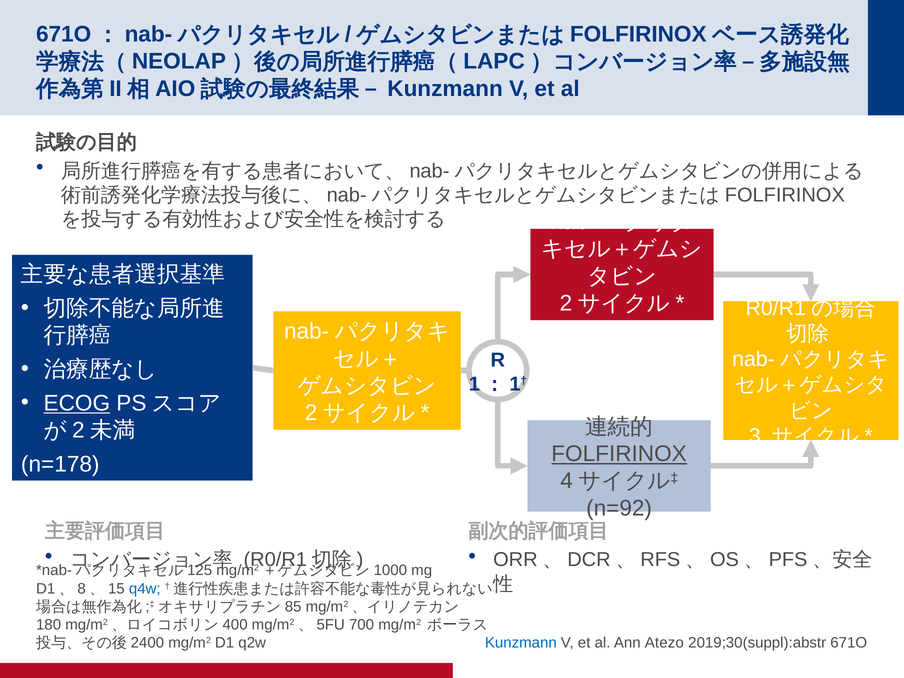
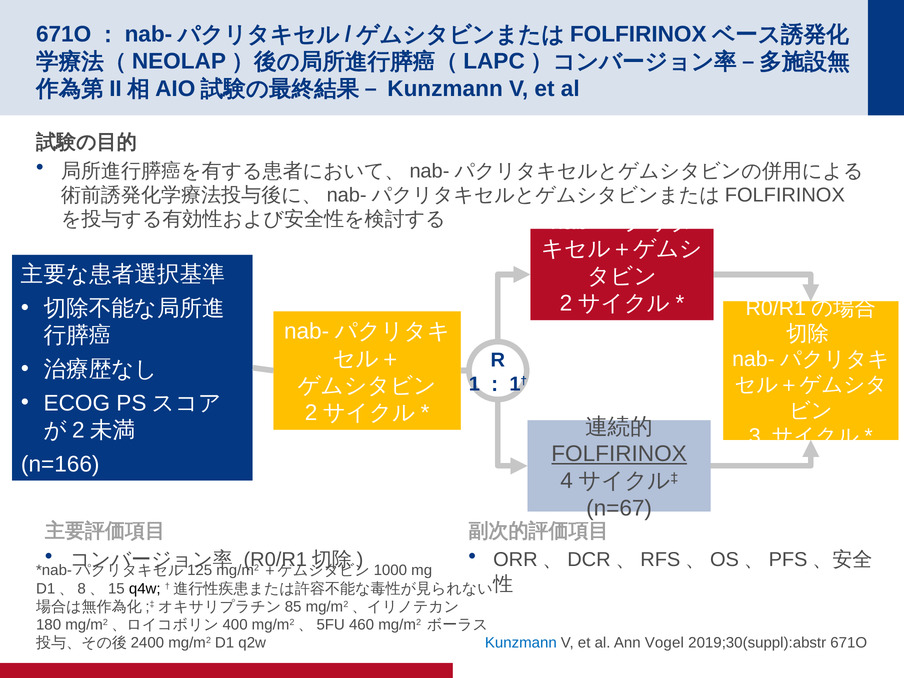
ECOG underline: present -> none (77, 403)
n=178: n=178 -> n=166 (60, 464)
n=92: n=92 -> n=67 (619, 508)
q4w colour: blue -> black (145, 589)
700: 700 -> 460 (362, 625)
Atezo: Atezo -> Vogel (664, 643)
